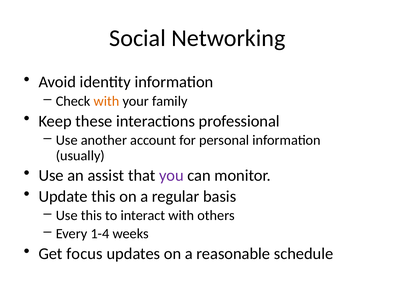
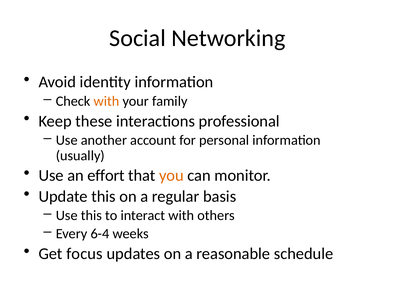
assist: assist -> effort (106, 176)
you colour: purple -> orange (171, 176)
1-4: 1-4 -> 6-4 (100, 234)
